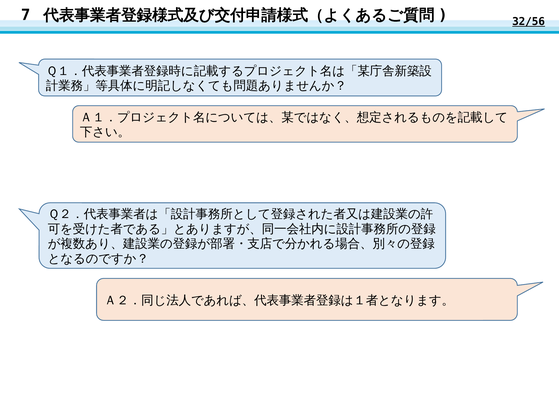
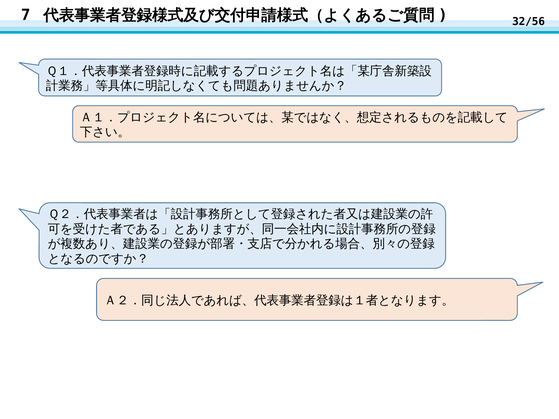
32/56 underline: present -> none (529, 22)
